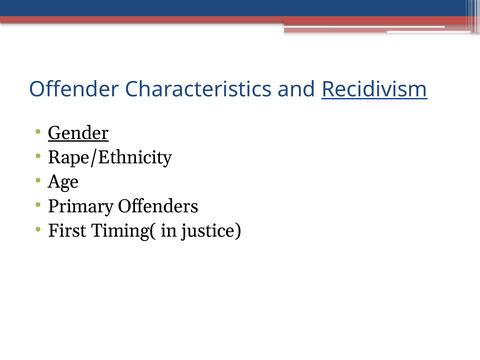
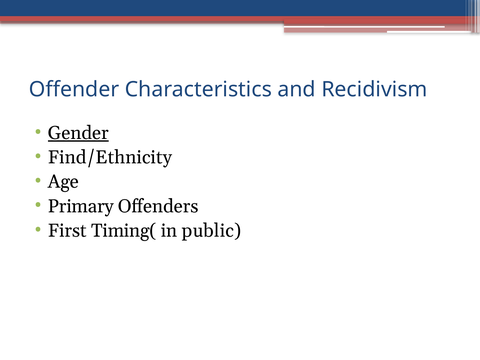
Recidivism underline: present -> none (374, 89)
Rape/Ethnicity: Rape/Ethnicity -> Find/Ethnicity (110, 157)
justice: justice -> public (211, 231)
